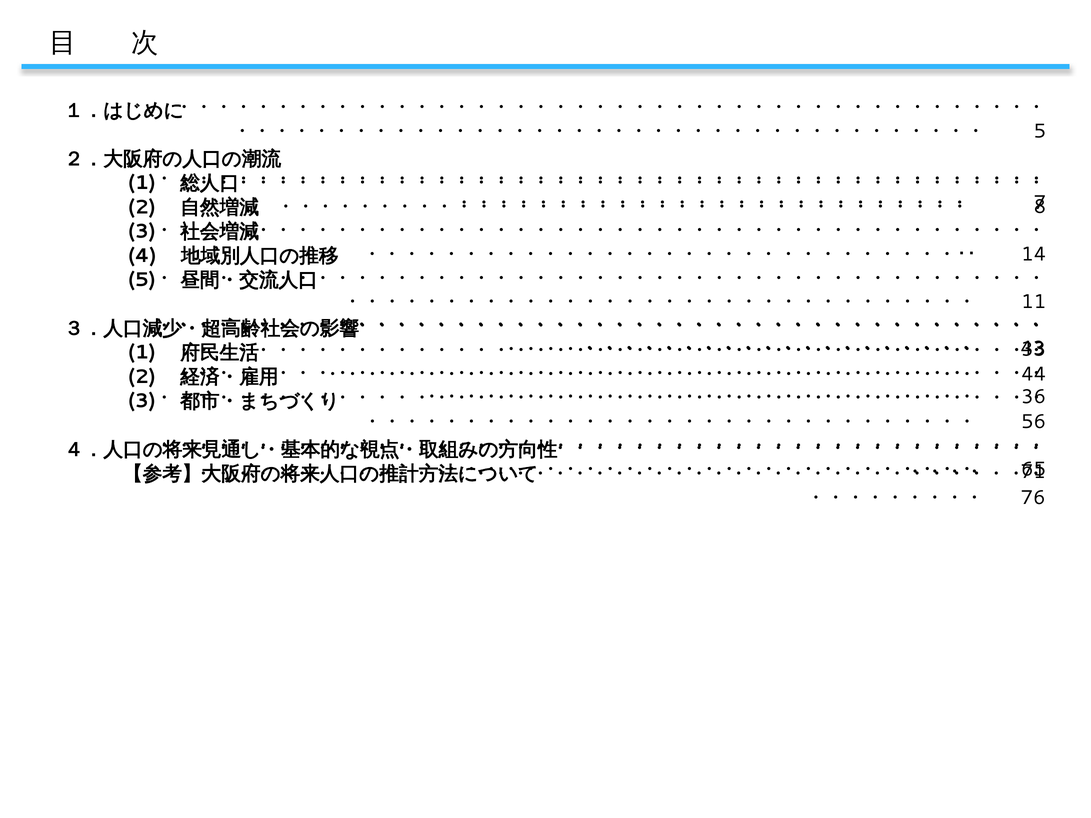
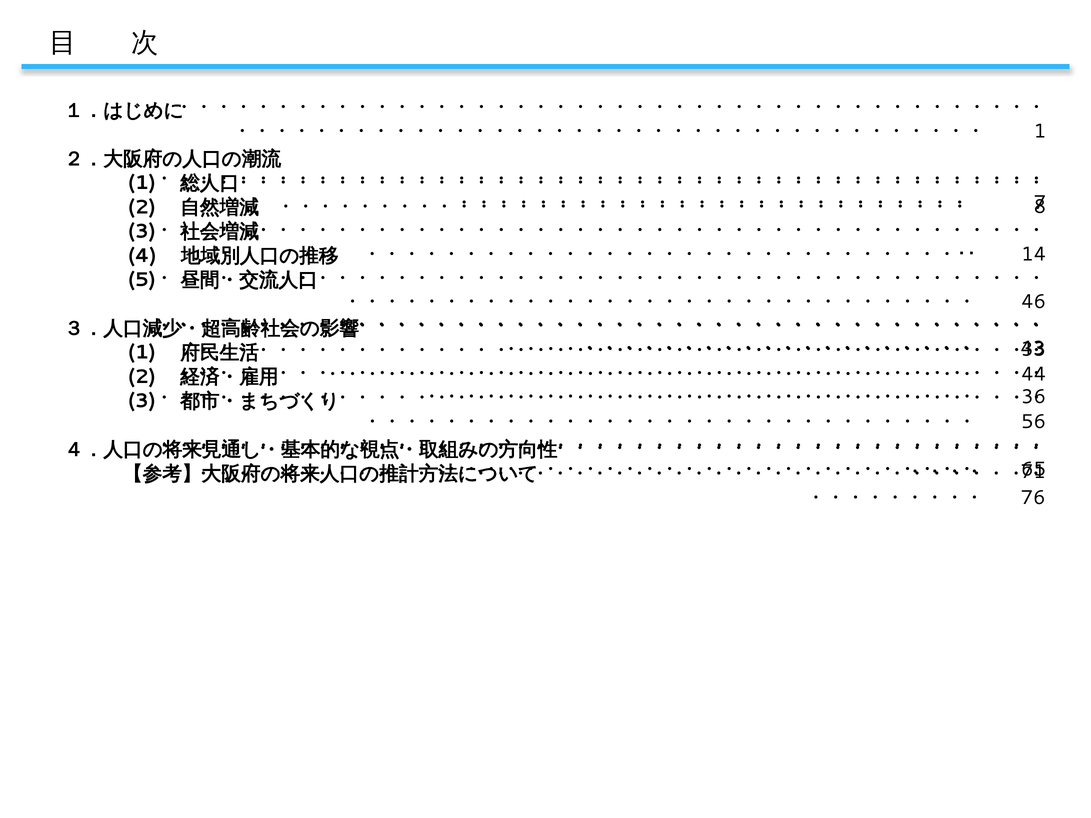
5: 5 -> 1 (1040, 131)
11: 11 -> 46 (1034, 302)
